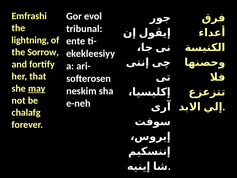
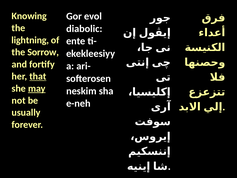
Emfrashi: Emfrashi -> Knowing (29, 16)
tribunal: tribunal -> diabolic (84, 29)
that underline: none -> present (38, 76)
chalafg: chalafg -> usually (26, 112)
